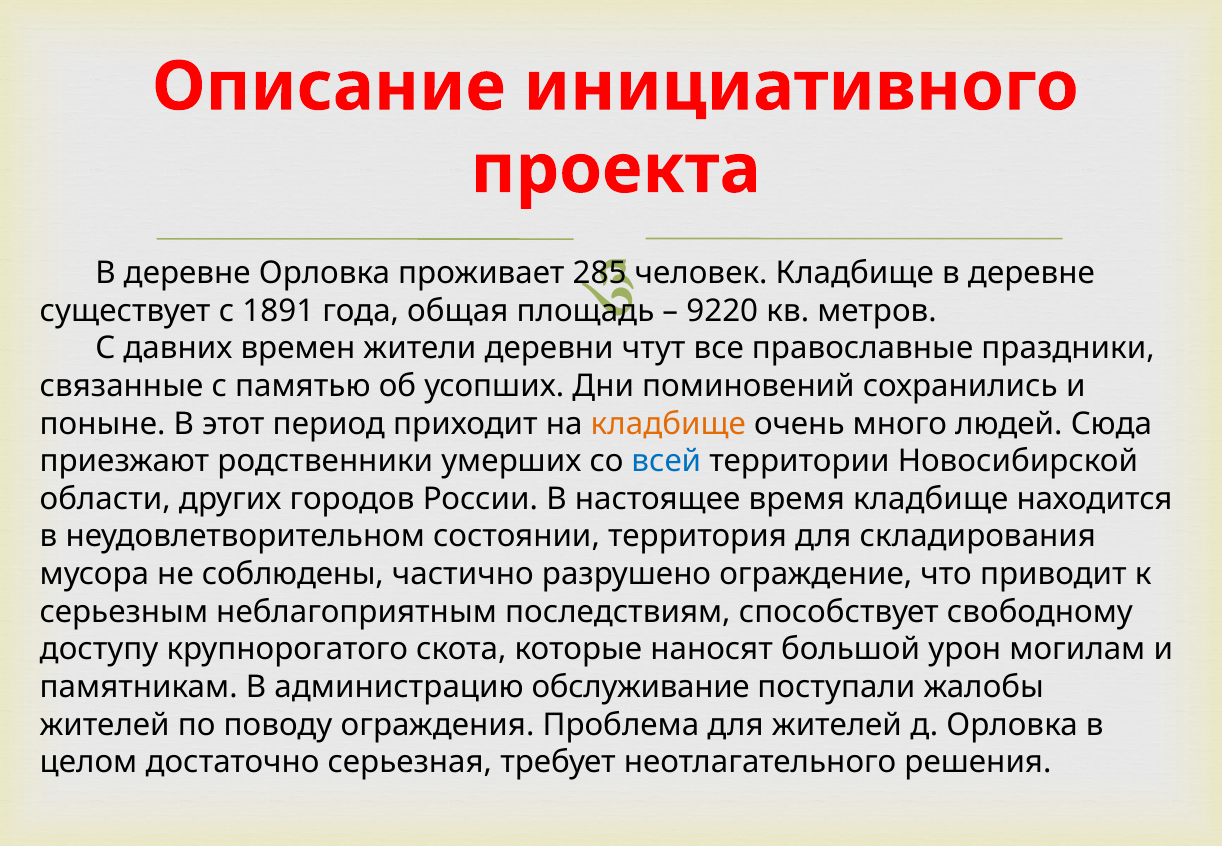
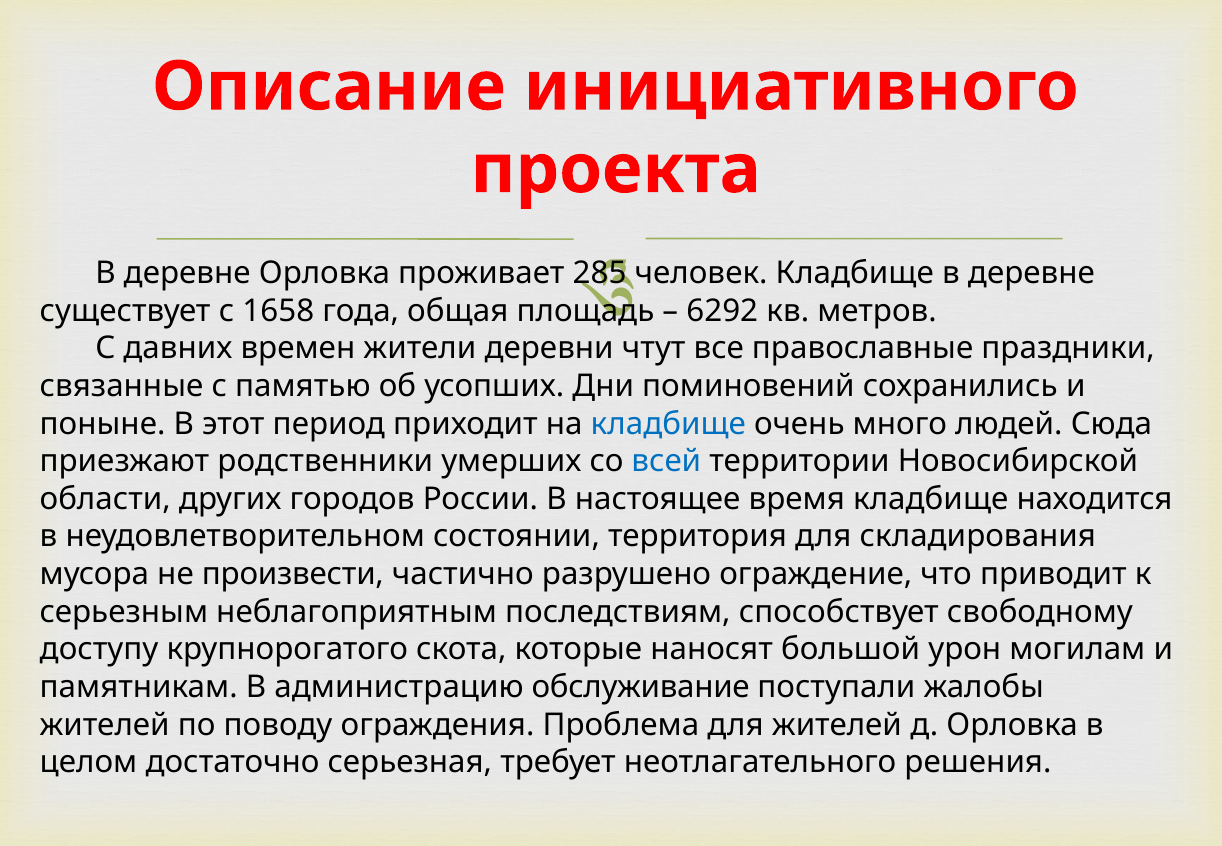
1891: 1891 -> 1658 (278, 311)
9220: 9220 -> 6292 (722, 311)
кладбище colour: orange -> blue (668, 424)
соблюдены: соблюдены -> произвести (293, 574)
